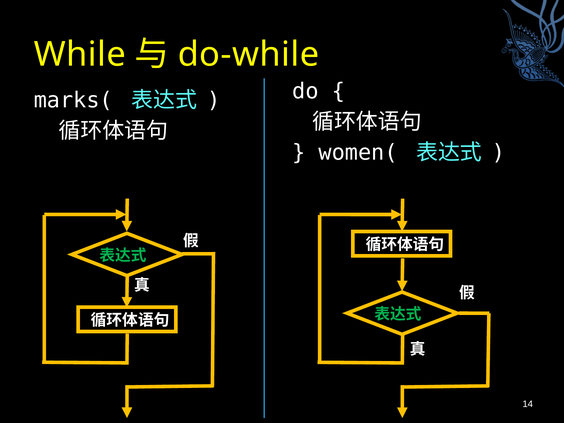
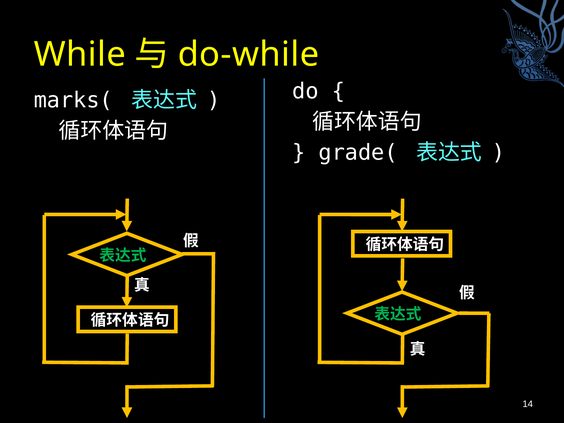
women(: women( -> grade( (358, 153)
